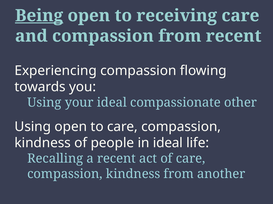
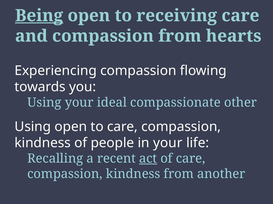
from recent: recent -> hearts (234, 36)
in ideal: ideal -> your (168, 143)
act underline: none -> present (148, 159)
